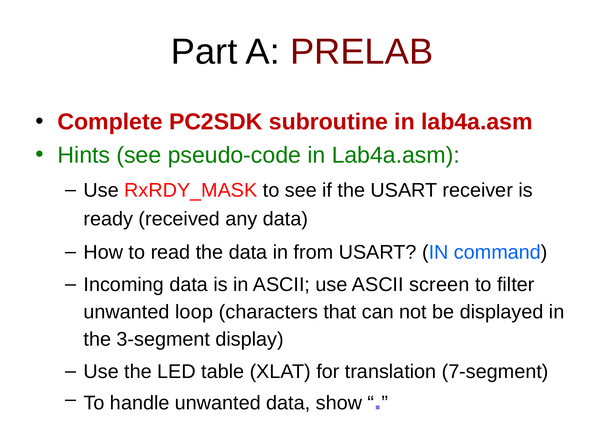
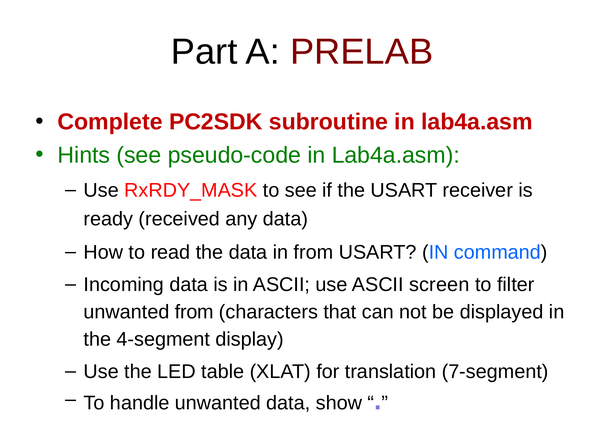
unwanted loop: loop -> from (194, 312)
3-segment: 3-segment -> 4-segment (163, 340)
